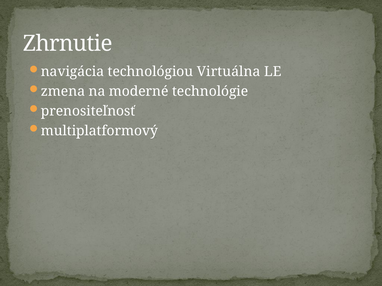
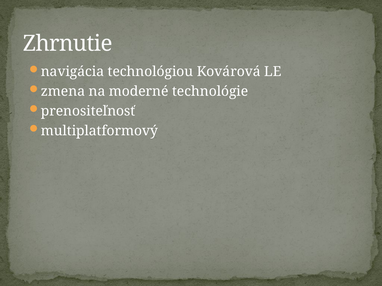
Virtuálna: Virtuálna -> Kovárová (229, 72)
